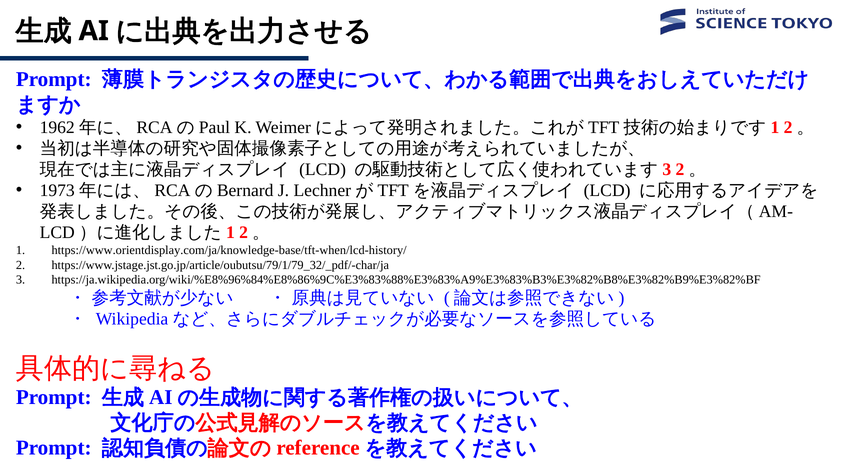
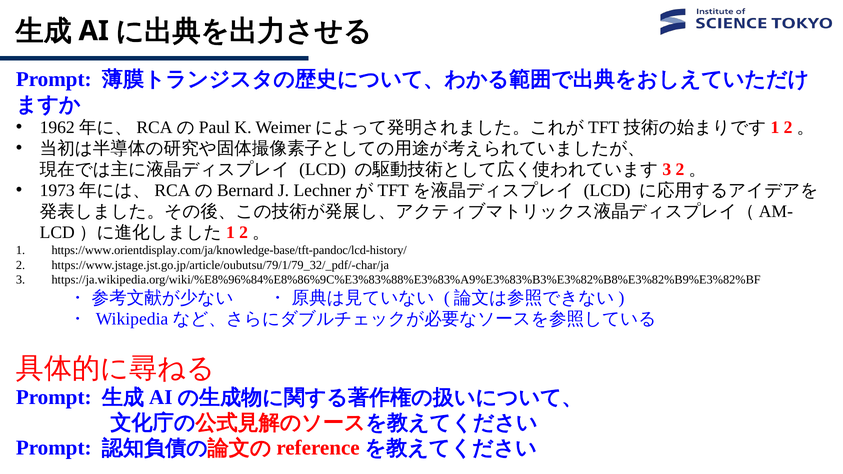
https://www.orientdisplay.com/ja/knowledge-base/tft-when/lcd-history/: https://www.orientdisplay.com/ja/knowledge-base/tft-when/lcd-history/ -> https://www.orientdisplay.com/ja/knowledge-base/tft-pandoc/lcd-history/ (229, 250)
